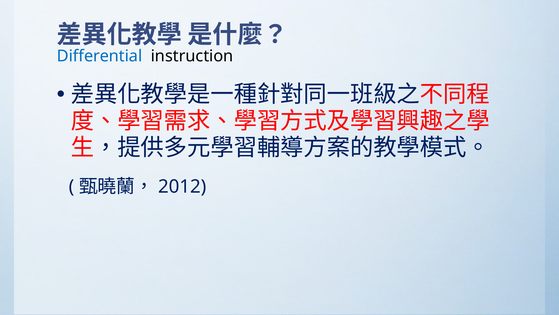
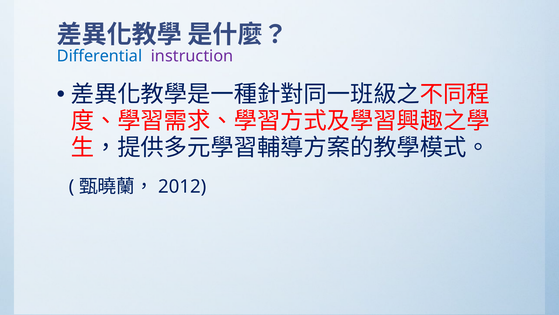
instruction colour: black -> purple (192, 56)
